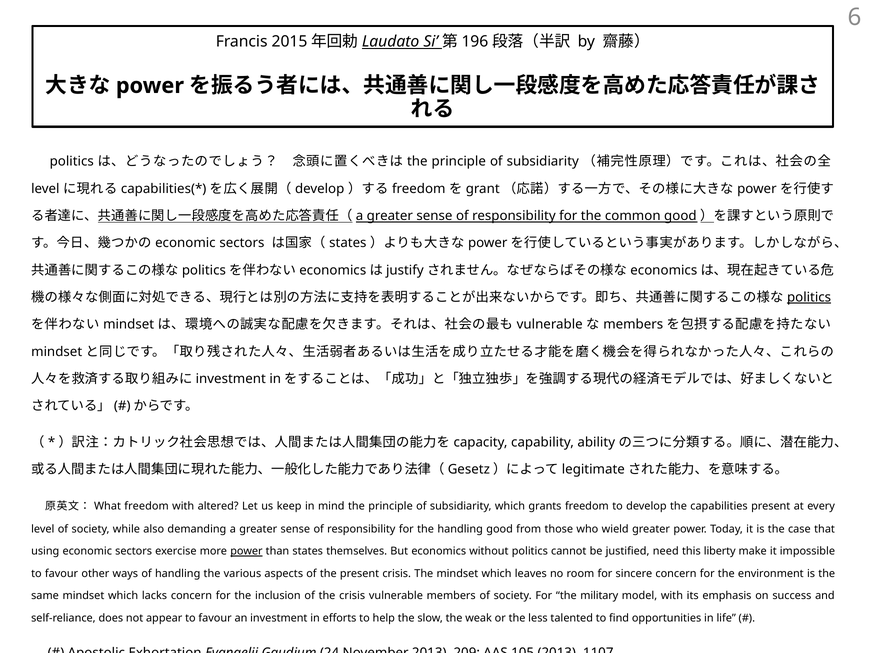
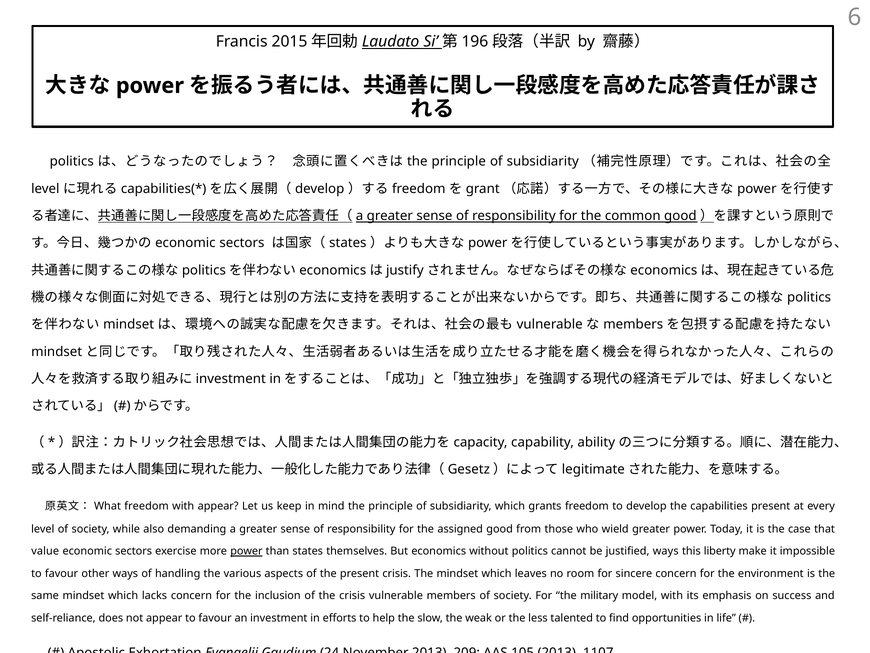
politics underline: present -> none (809, 297)
with altered: altered -> appear (218, 506)
the handling: handling -> assigned (460, 529)
using: using -> value (45, 551)
justified need: need -> ways (666, 551)
